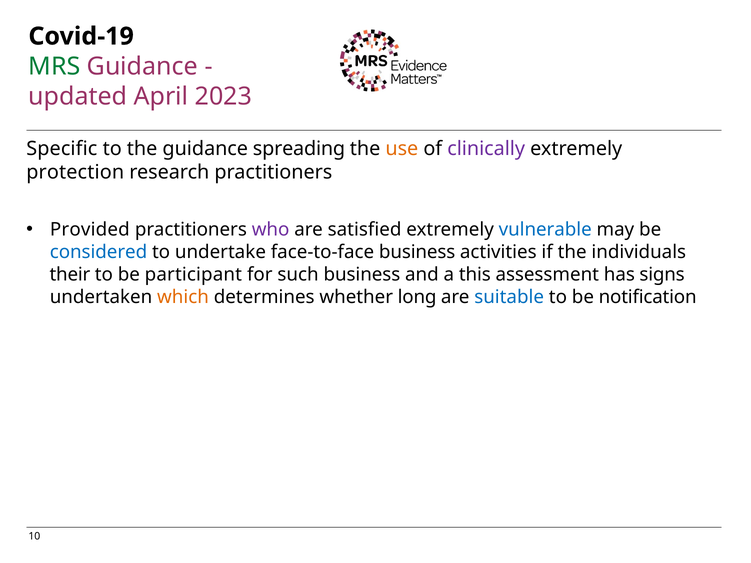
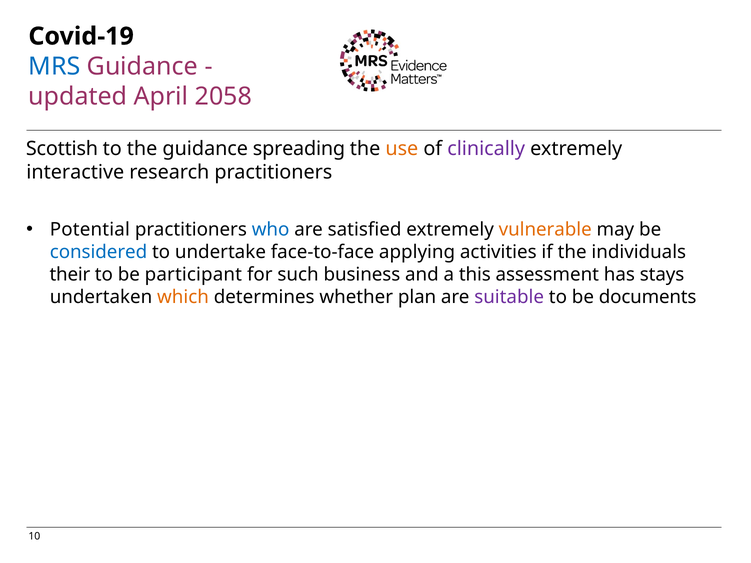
MRS colour: green -> blue (54, 66)
2023: 2023 -> 2058 (223, 96)
Specific: Specific -> Scottish (62, 149)
protection: protection -> interactive (75, 172)
Provided: Provided -> Potential (90, 230)
who colour: purple -> blue (271, 230)
vulnerable colour: blue -> orange (545, 230)
face-to-face business: business -> applying (417, 252)
signs: signs -> stays (662, 275)
long: long -> plan (417, 297)
suitable colour: blue -> purple (509, 297)
notification: notification -> documents (648, 297)
